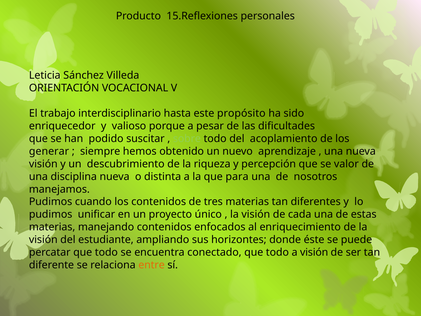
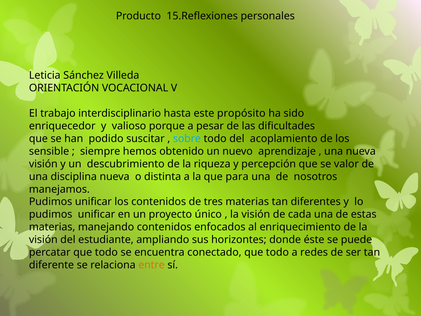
sobre colour: light green -> light blue (187, 139)
generar: generar -> sensible (49, 151)
cuando: cuando -> unificar (93, 202)
a visión: visión -> redes (314, 252)
